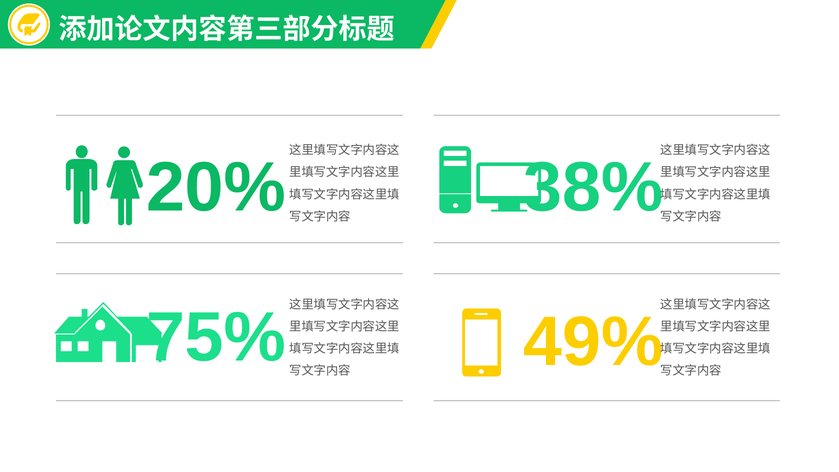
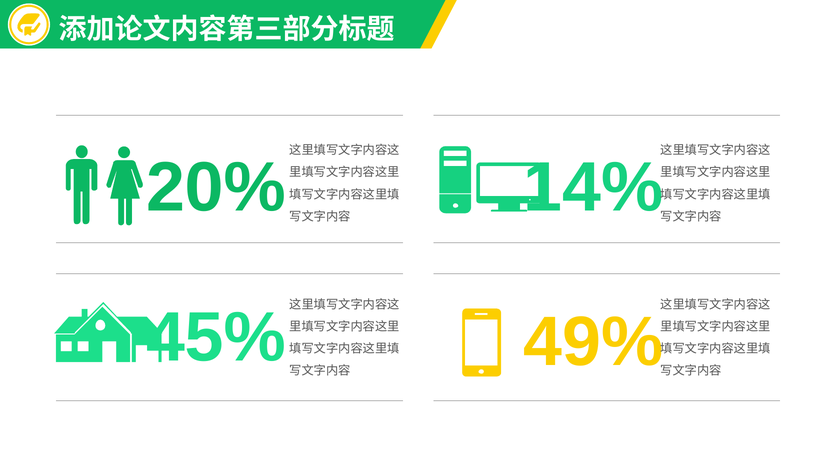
38%: 38% -> 14% (593, 188)
75%: 75% -> 45% (216, 338)
